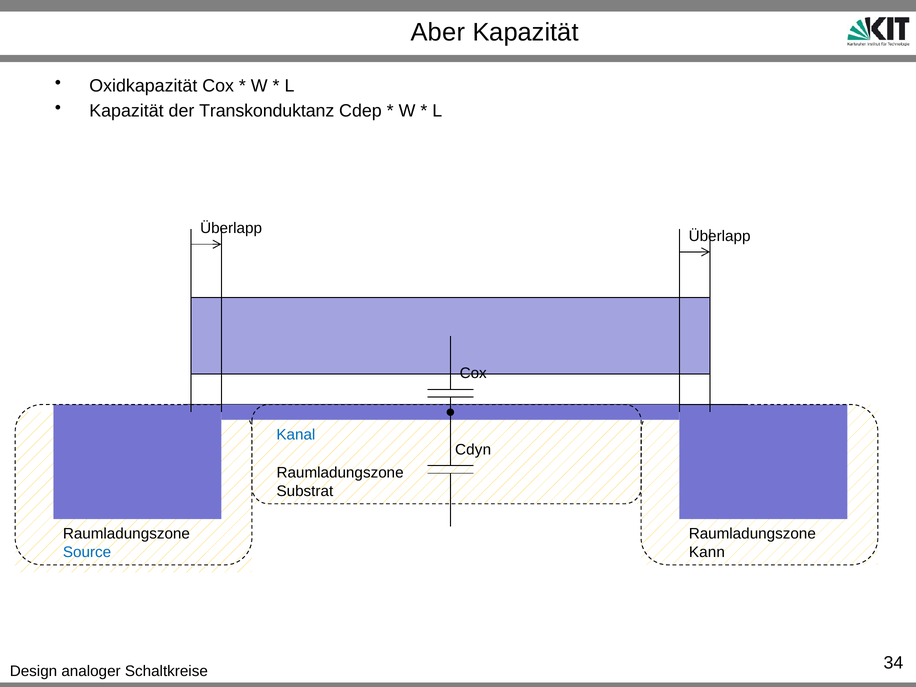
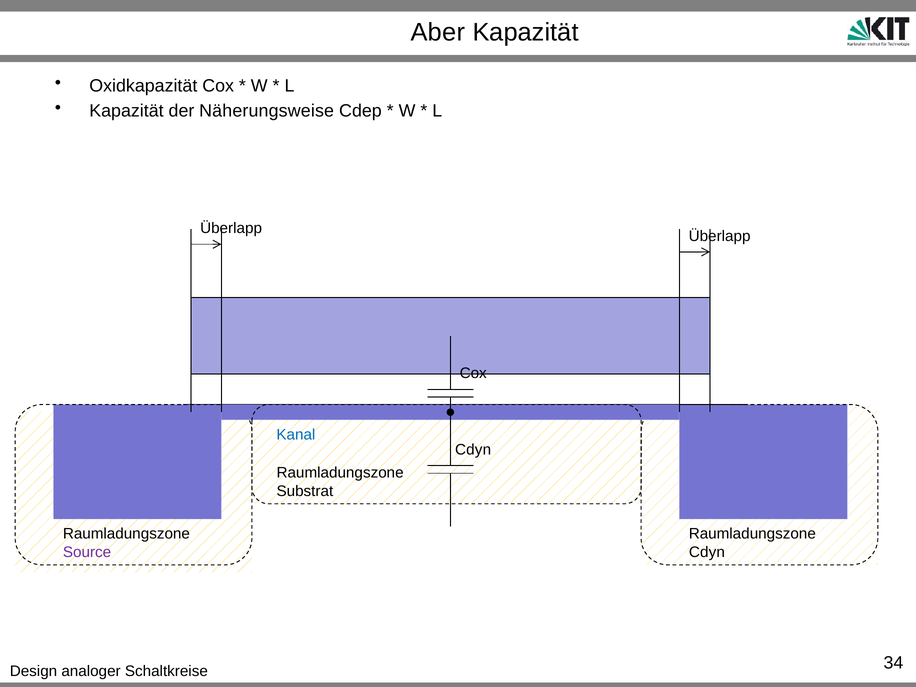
Transkonduktanz: Transkonduktanz -> Näherungsweise (267, 111)
Source colour: blue -> purple (87, 552)
Kann: Kann -> Cdyn (707, 552)
